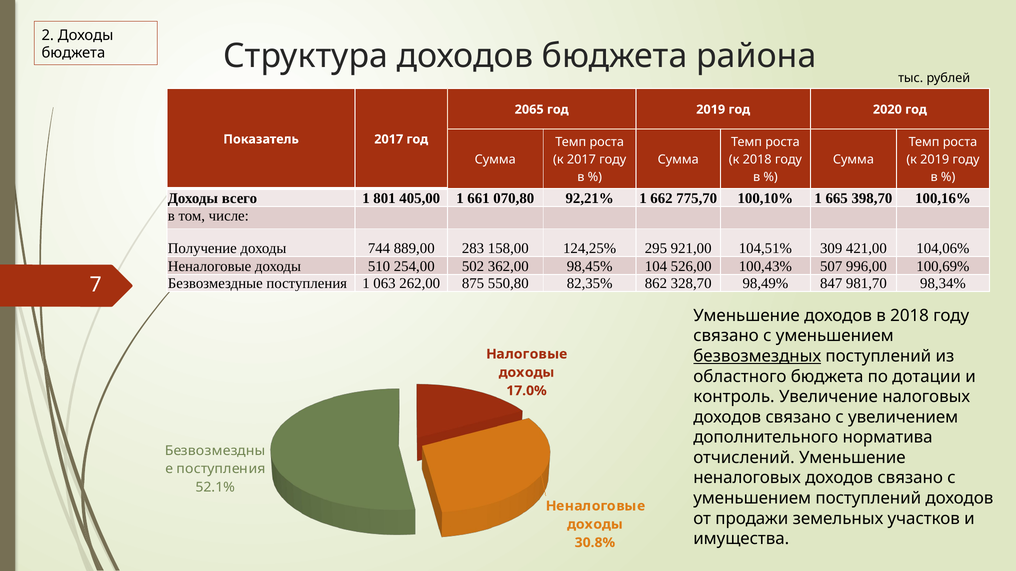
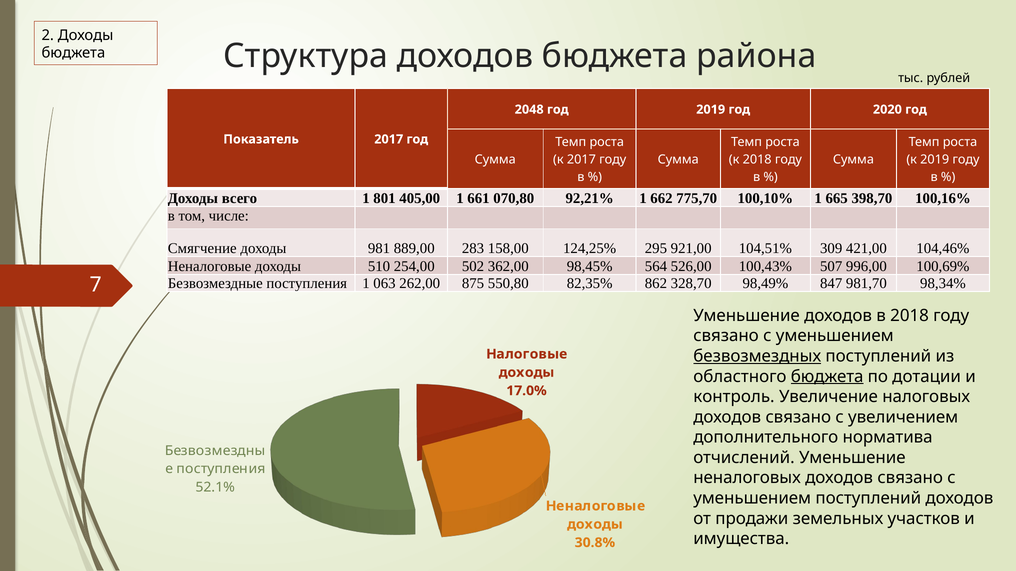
2065: 2065 -> 2048 (529, 110)
Получение: Получение -> Смягчение (202, 249)
744: 744 -> 981 (379, 249)
104,06%: 104,06% -> 104,46% (943, 249)
104: 104 -> 564 (656, 267)
бюджета underline: none -> present (827, 377)
